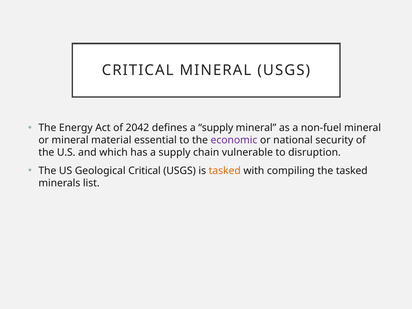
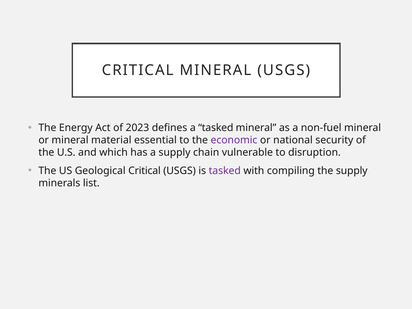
2042: 2042 -> 2023 (137, 128)
defines a supply: supply -> tasked (216, 128)
tasked colour: orange -> purple (225, 171)
the tasked: tasked -> supply (352, 171)
